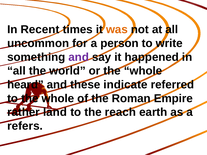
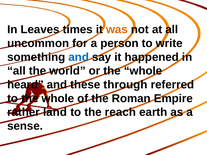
Recent: Recent -> Leaves (40, 30)
and colour: purple -> blue (79, 57)
indicate: indicate -> through (125, 85)
refers: refers -> sense (25, 126)
